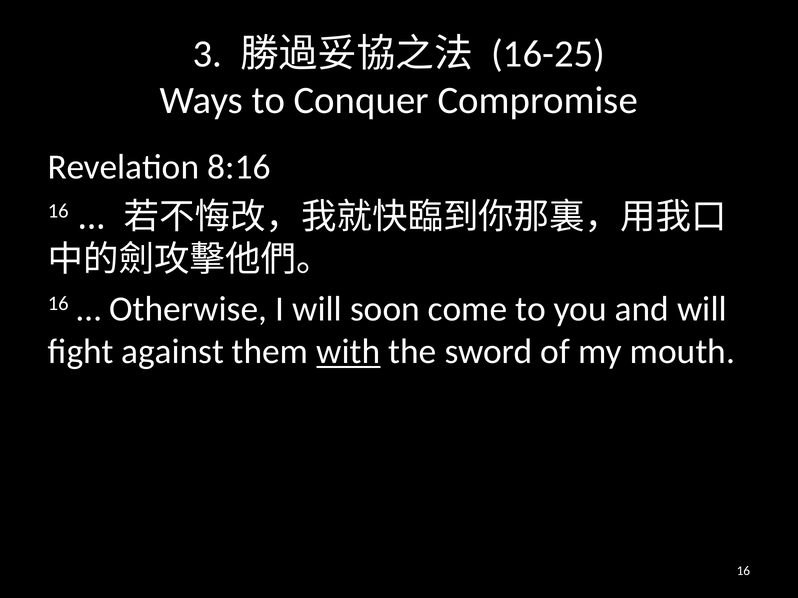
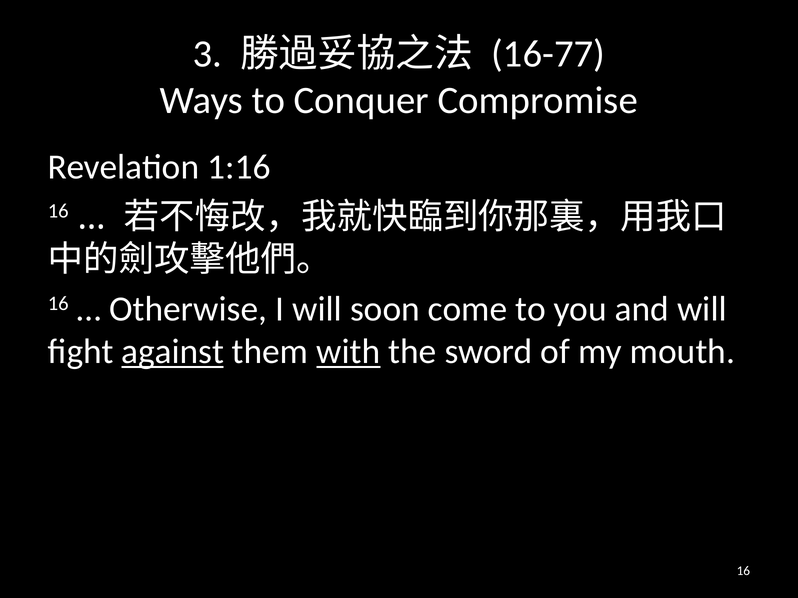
16-25: 16-25 -> 16-77 (548, 54)
8:16: 8:16 -> 1:16 (239, 167)
against underline: none -> present (173, 352)
